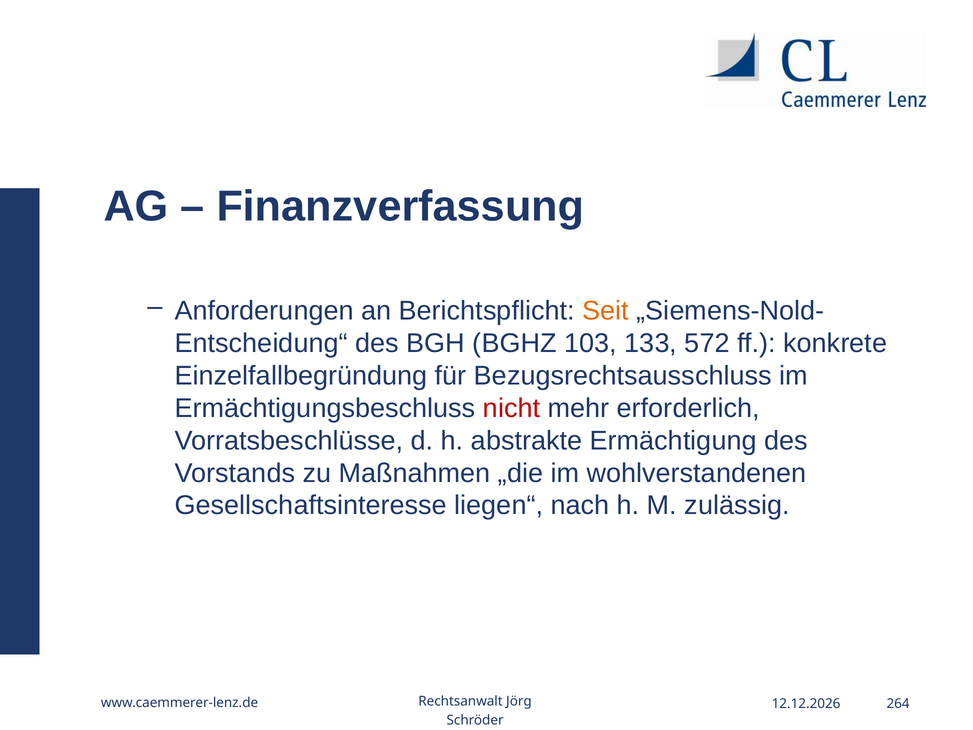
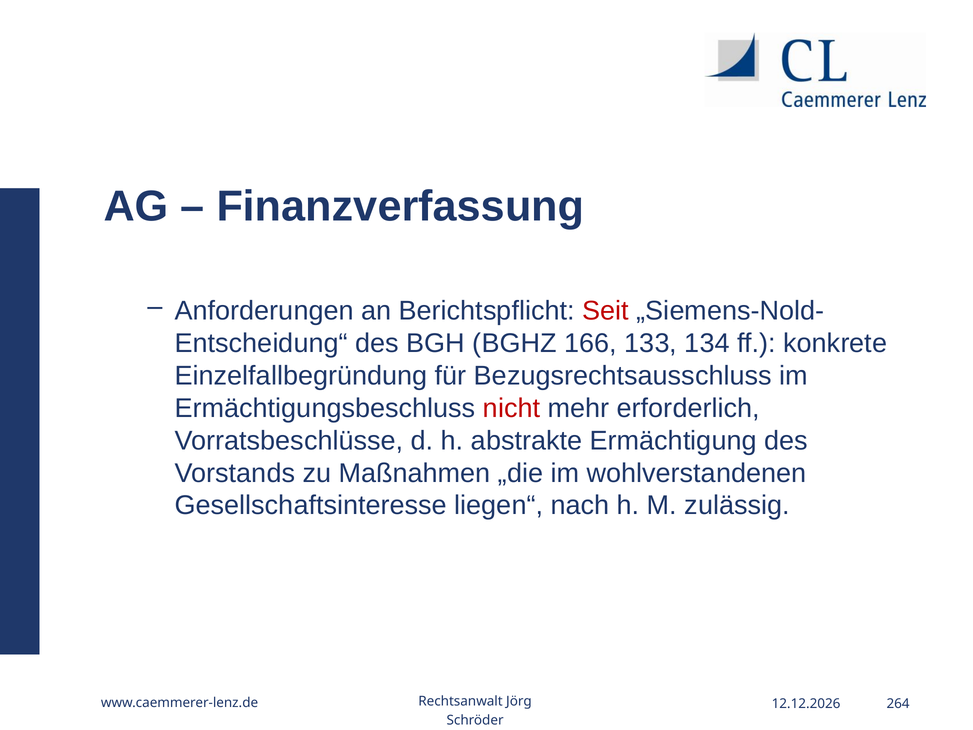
Seit colour: orange -> red (606, 311)
103: 103 -> 166 (591, 343)
572: 572 -> 134 (707, 343)
